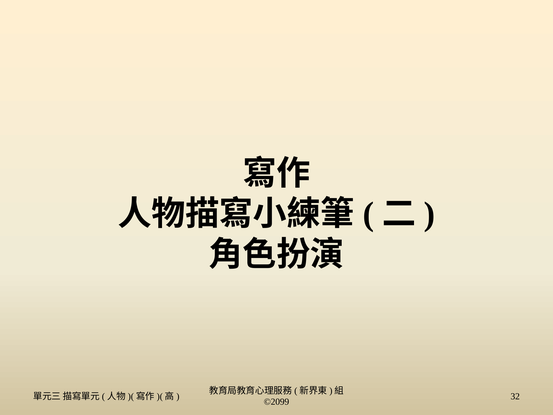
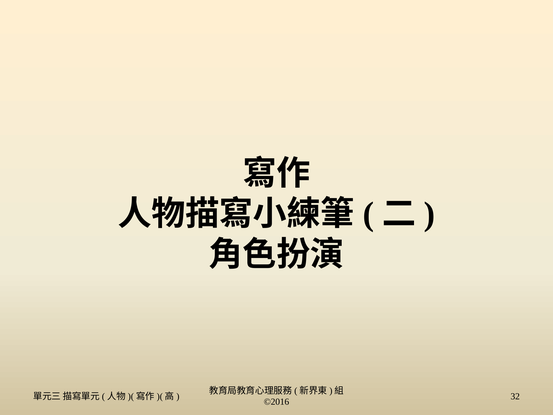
©2099: ©2099 -> ©2016 (276, 402)
